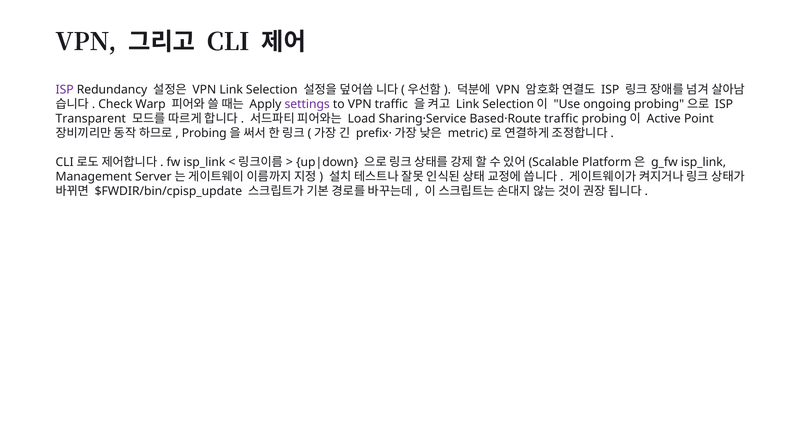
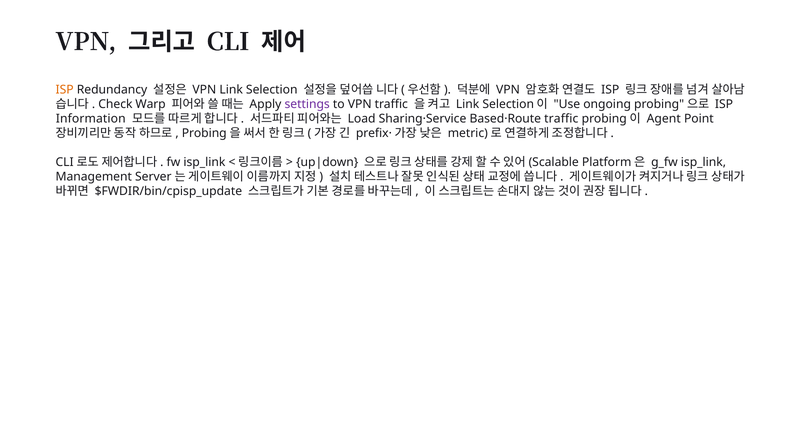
ISP colour: purple -> orange (65, 90)
Transparent: Transparent -> Information (91, 119)
Active: Active -> Agent (664, 119)
